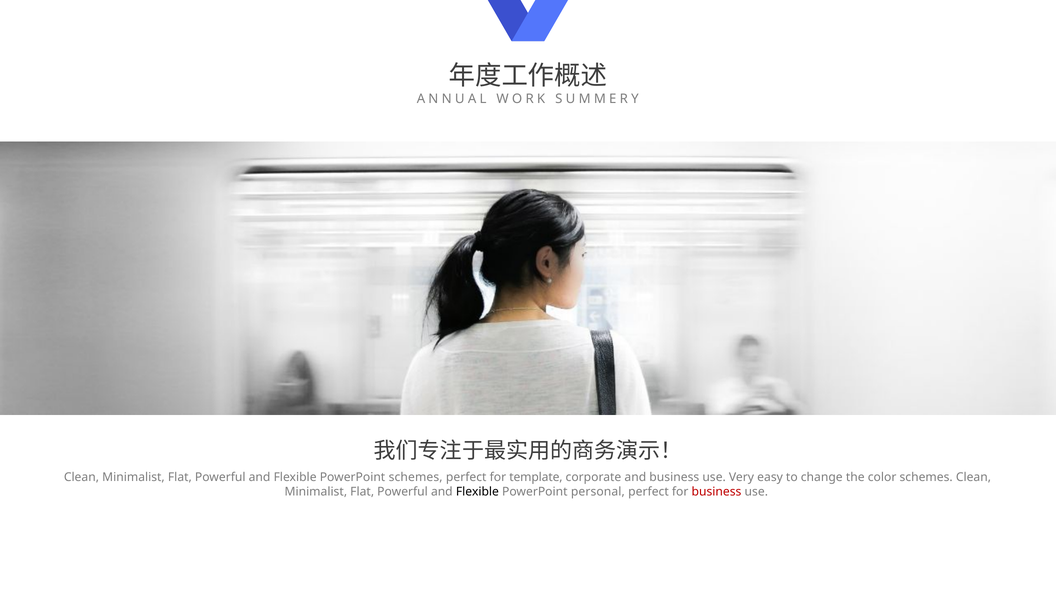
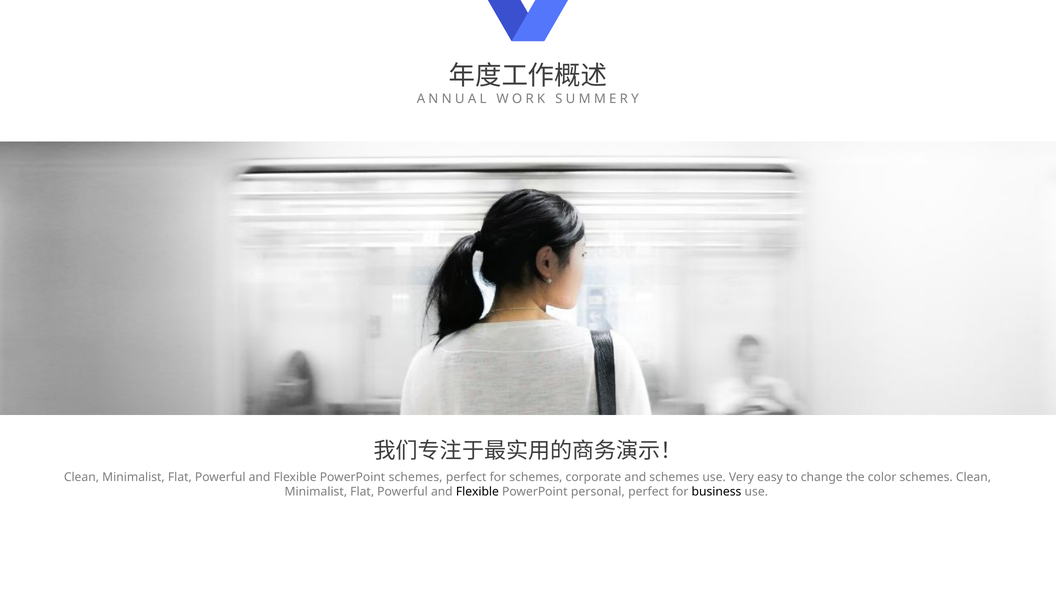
for template: template -> schemes (536, 477)
and business: business -> schemes (674, 477)
business colour: red -> black (717, 492)
